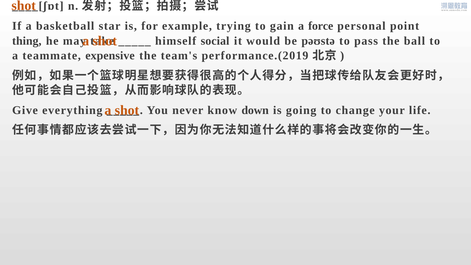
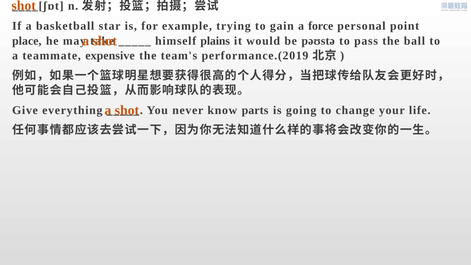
thing: thing -> place (27, 41)
social: social -> plains (215, 41)
down: down -> parts (255, 110)
